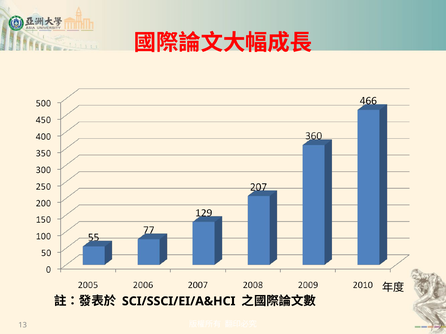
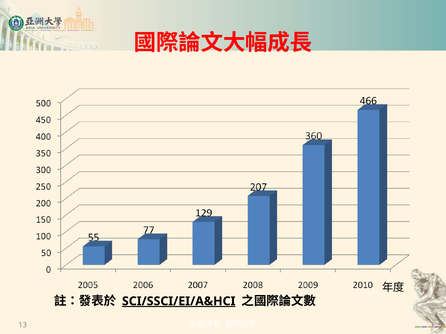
SCI/SSCI/EI/A&HCI underline: none -> present (179, 302)
